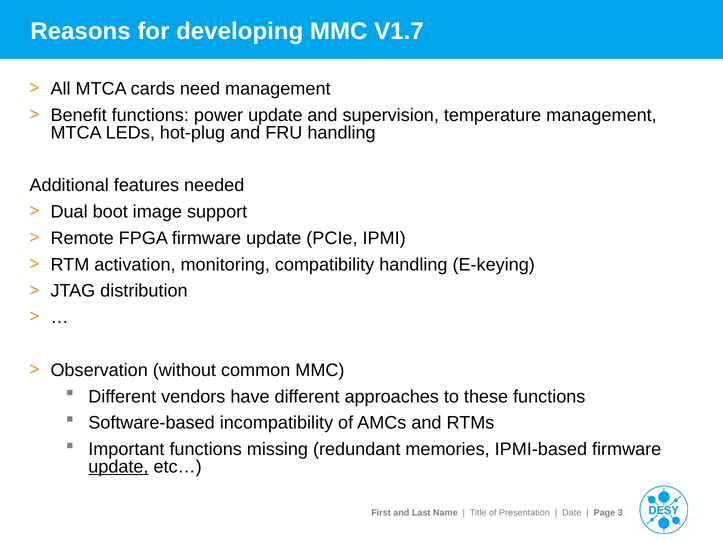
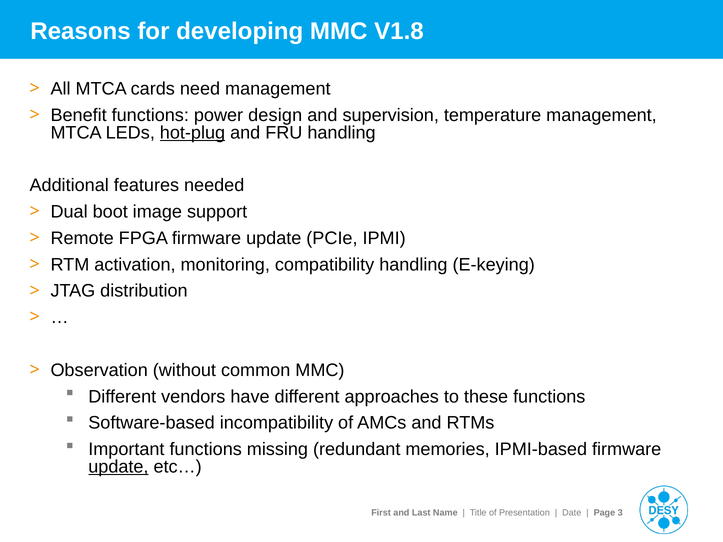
V1.7: V1.7 -> V1.8 (399, 31)
power update: update -> design (275, 115)
hot-plug underline: none -> present (192, 133)
